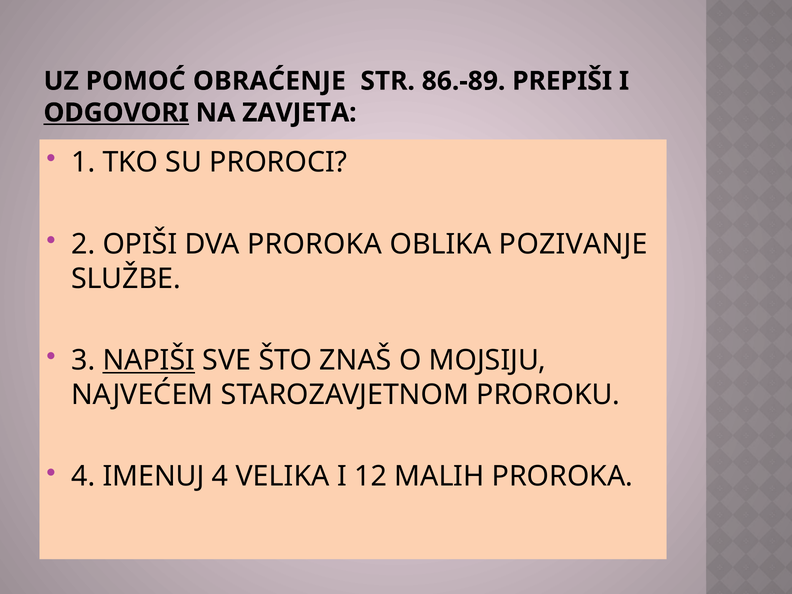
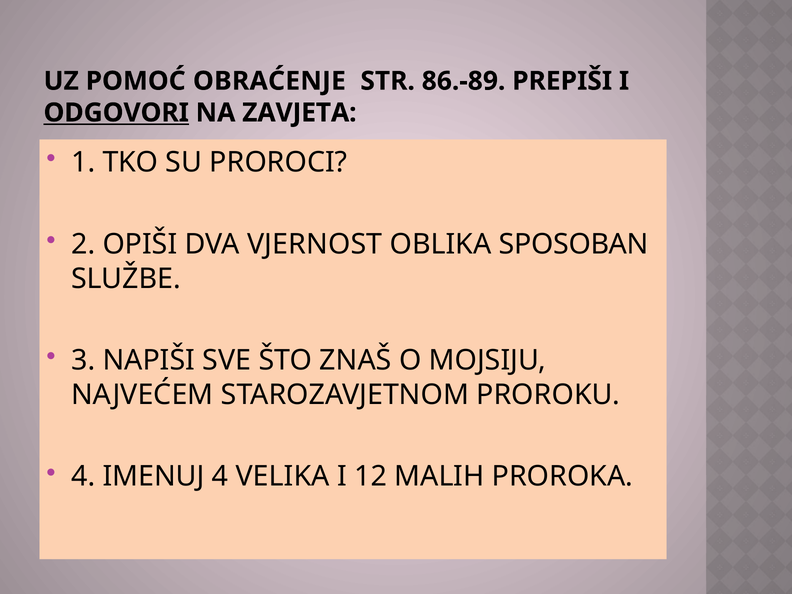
DVA PROROKA: PROROKA -> VJERNOST (315, 244)
POZIVANJE: POZIVANJE -> SPOSOBAN (574, 244)
NAPIŠI underline: present -> none (149, 360)
